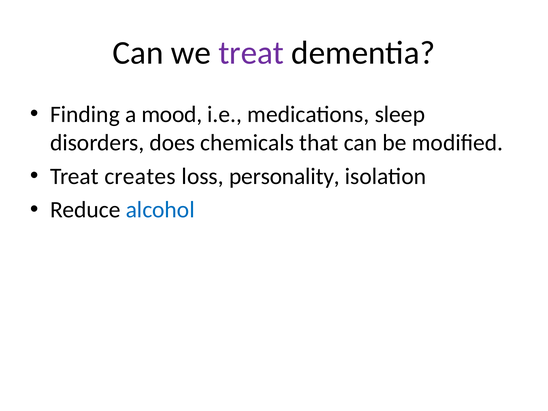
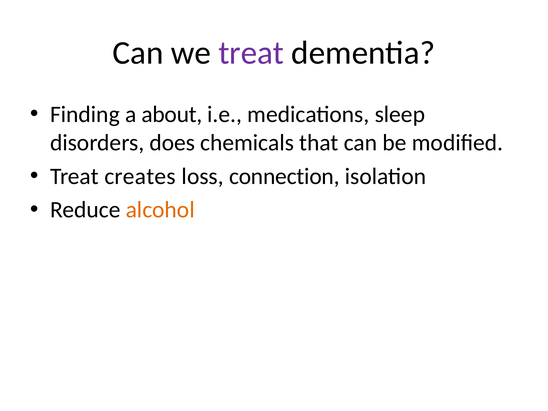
mood: mood -> about (172, 114)
personality: personality -> connection (284, 176)
alcohol colour: blue -> orange (160, 210)
